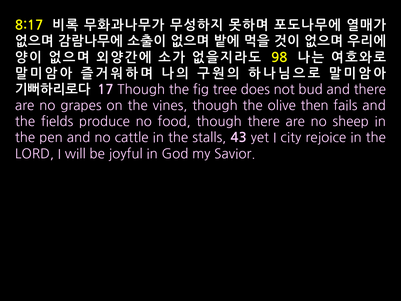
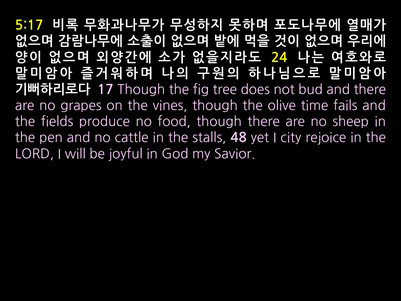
8:17: 8:17 -> 5:17 (29, 26)
98: 98 -> 24 (279, 58)
then: then -> time (315, 106)
43: 43 -> 48 (239, 138)
